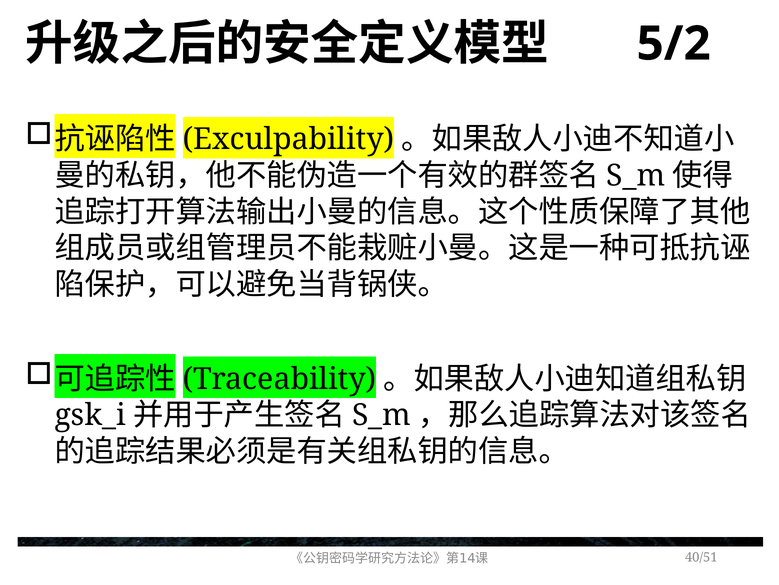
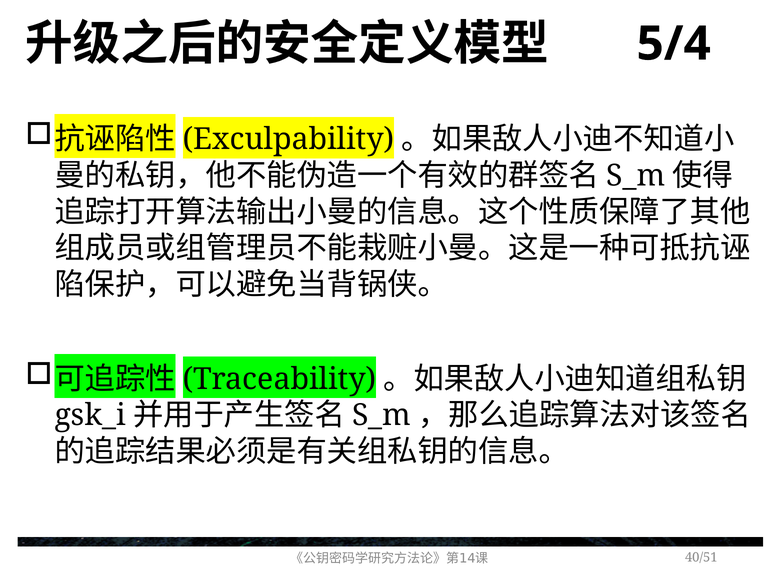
5/2: 5/2 -> 5/4 (674, 44)
